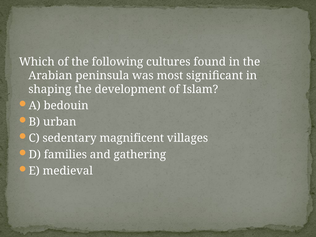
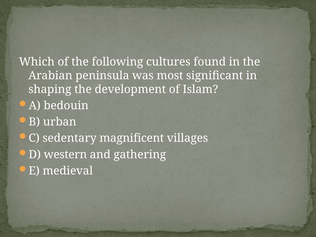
families: families -> western (65, 155)
